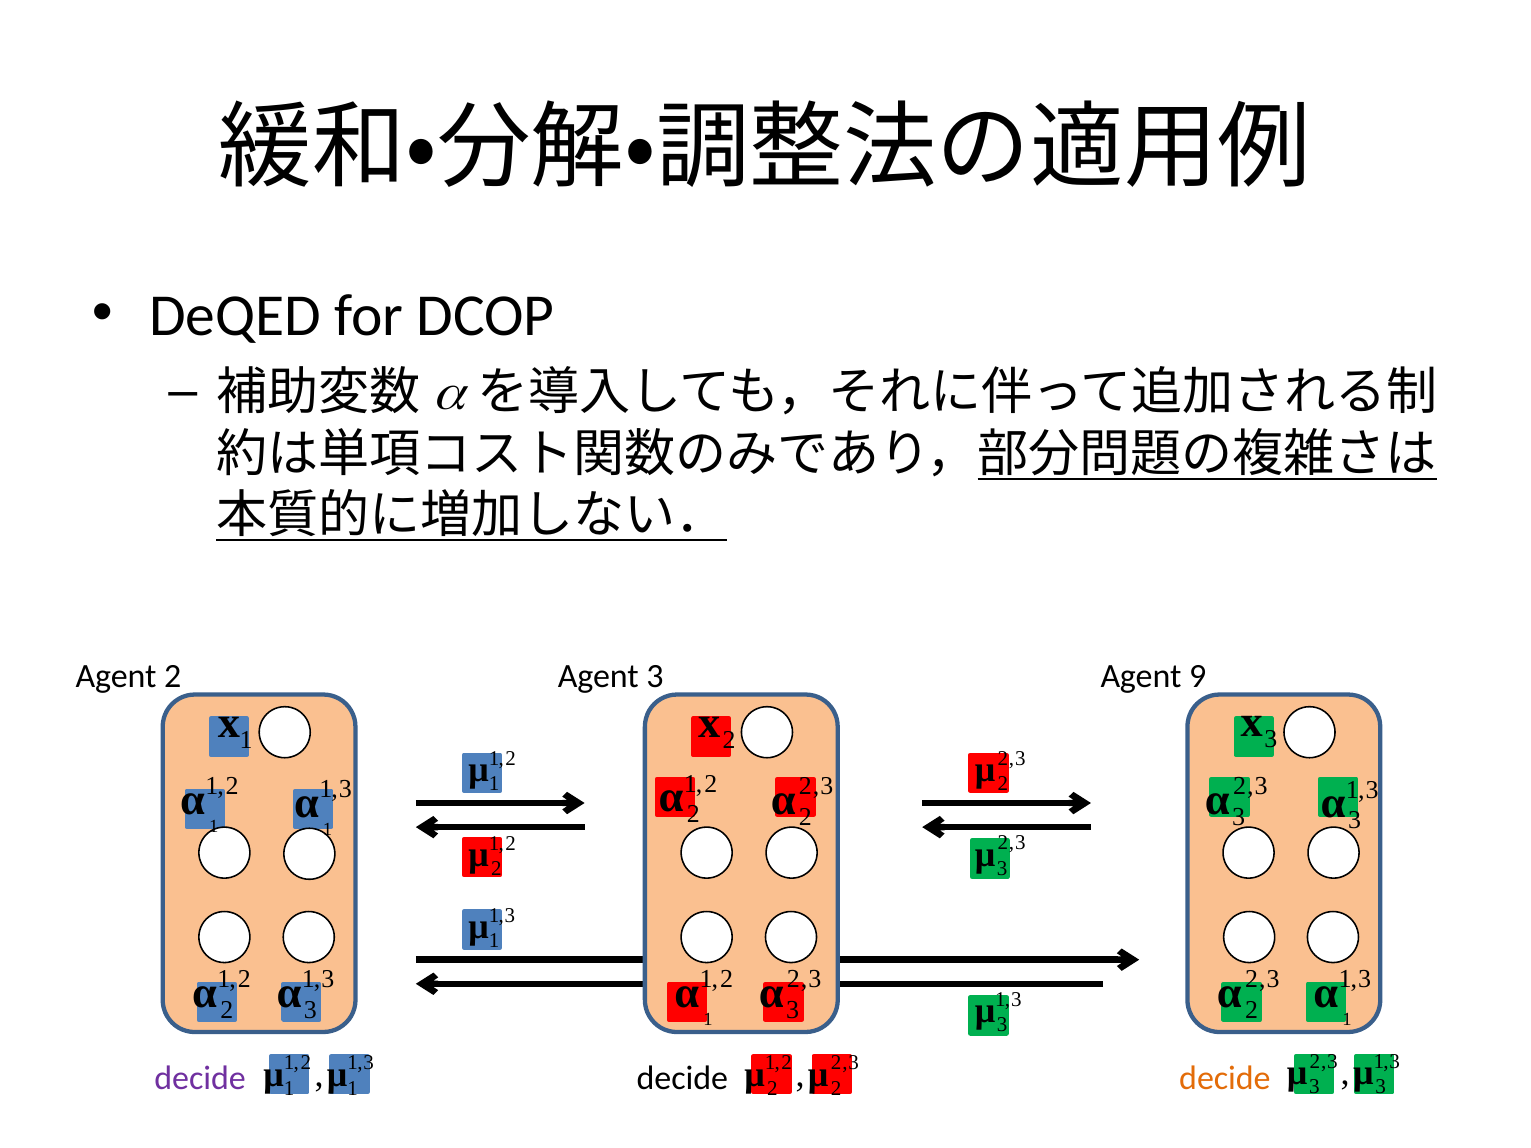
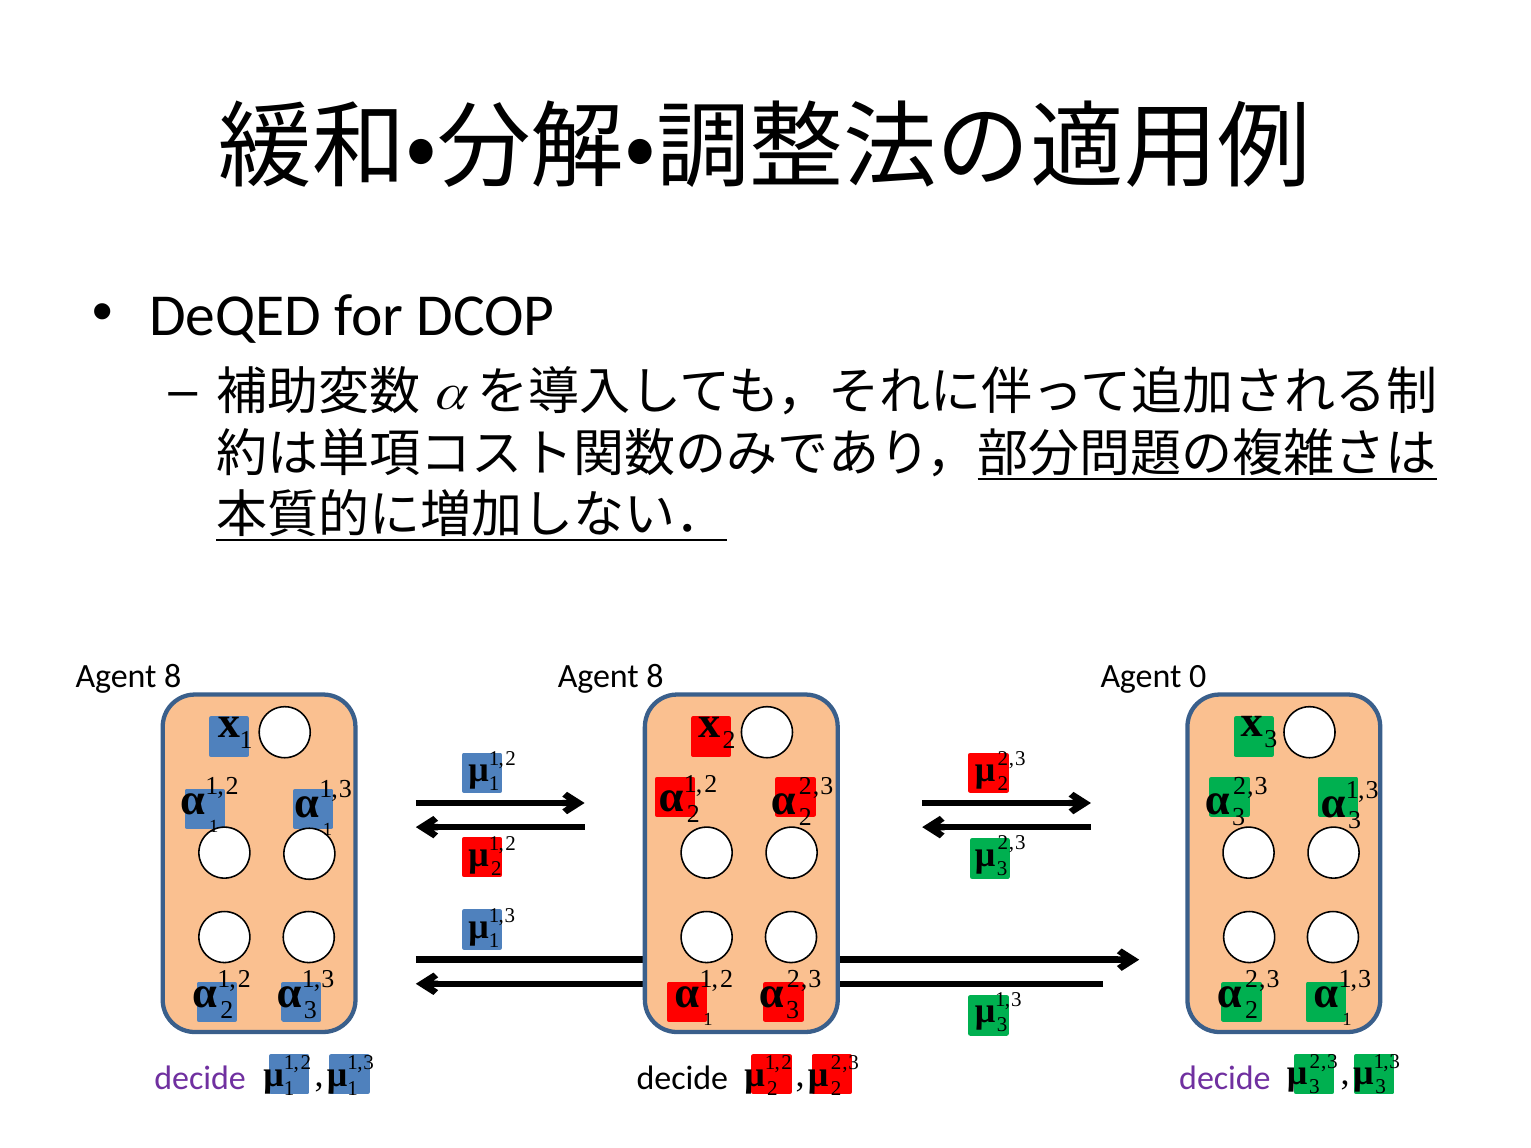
2: 2 -> 8 (173, 677)
3: 3 -> 8 (655, 677)
9: 9 -> 0 (1198, 677)
decide colour: orange -> purple (1225, 1078)
